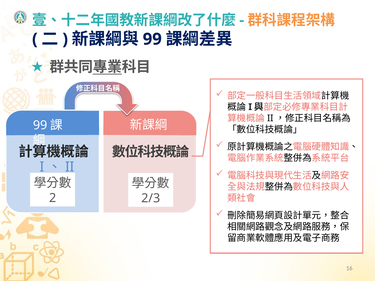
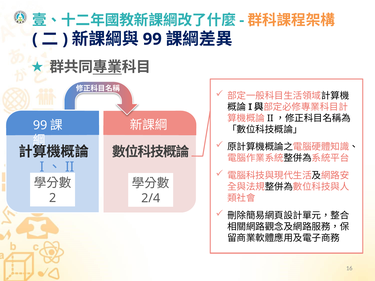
2/3: 2/3 -> 2/4 (151, 198)
